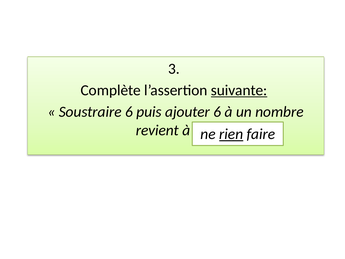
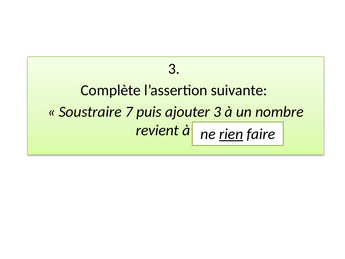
suivante underline: present -> none (239, 90)
Soustraire 6: 6 -> 7 (129, 112)
ajouter 6: 6 -> 3 (217, 112)
